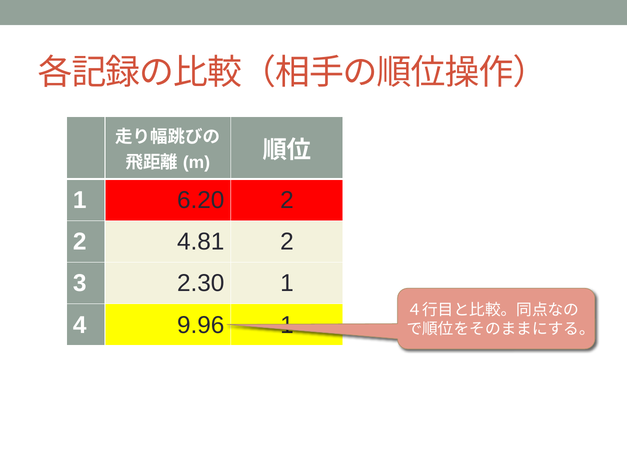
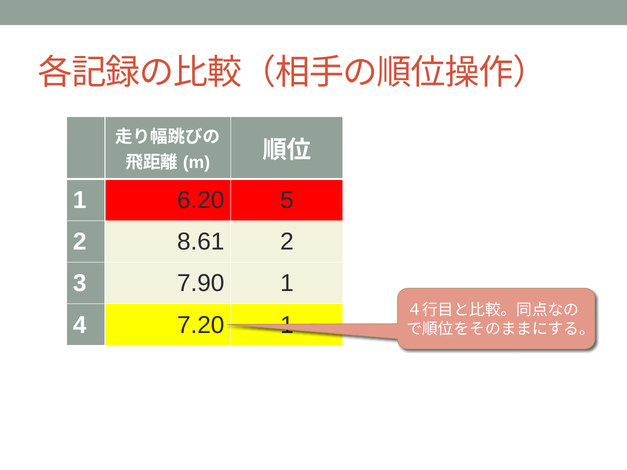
6.20 2: 2 -> 5 (287, 200)
4.81: 4.81 -> 8.61 (201, 242)
2.30: 2.30 -> 7.90 (201, 284)
9.96: 9.96 -> 7.20 (201, 325)
